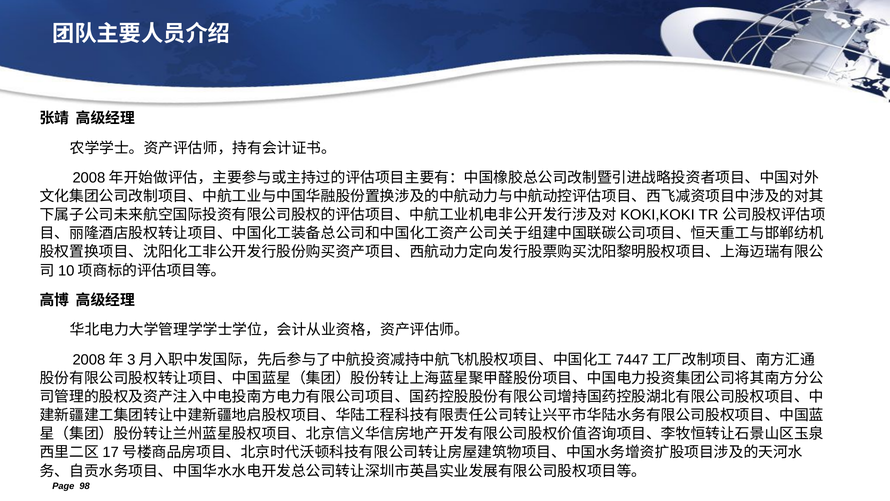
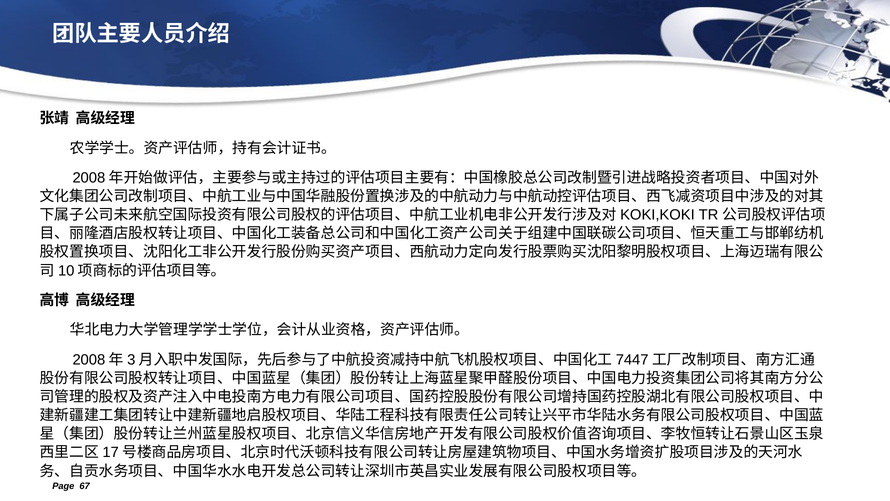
98: 98 -> 67 (85, 486)
